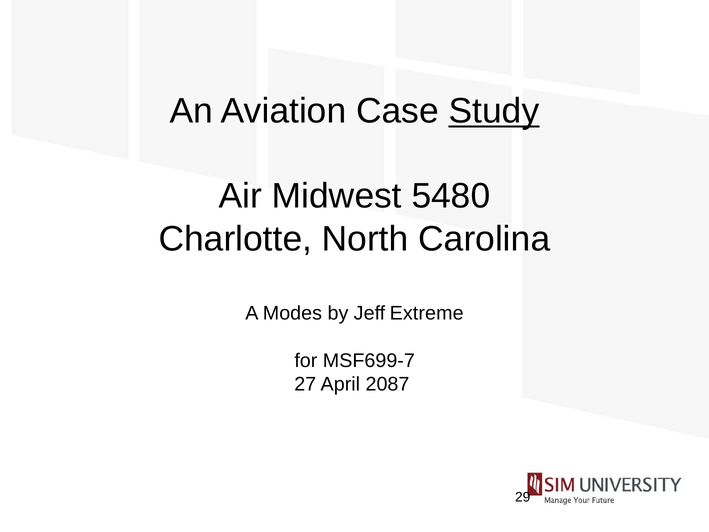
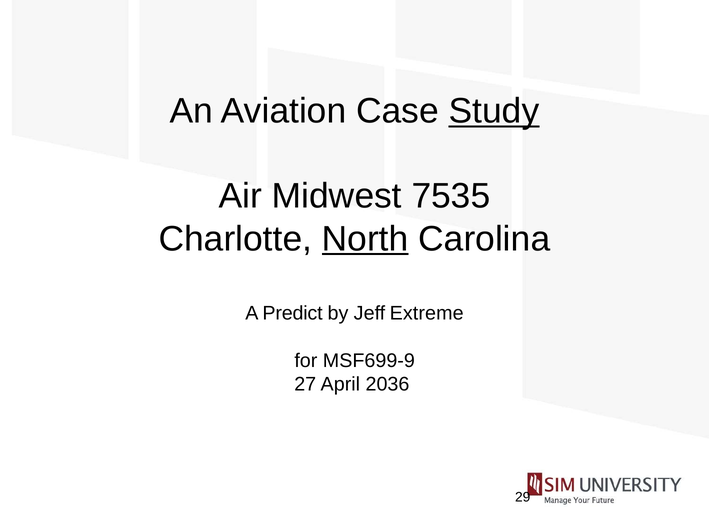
5480: 5480 -> 7535 (451, 196)
North underline: none -> present (365, 239)
Modes: Modes -> Predict (293, 313)
MSF699-7: MSF699-7 -> MSF699-9 (369, 361)
2087: 2087 -> 2036 (387, 384)
